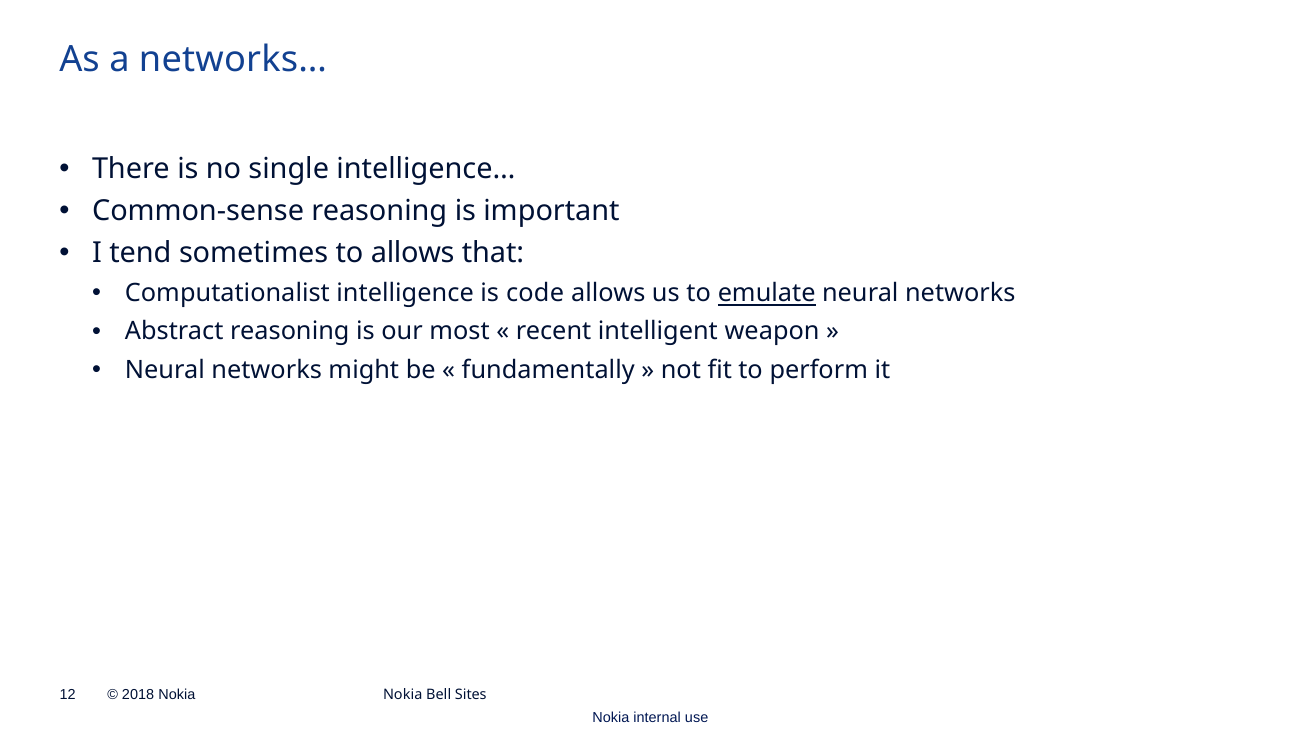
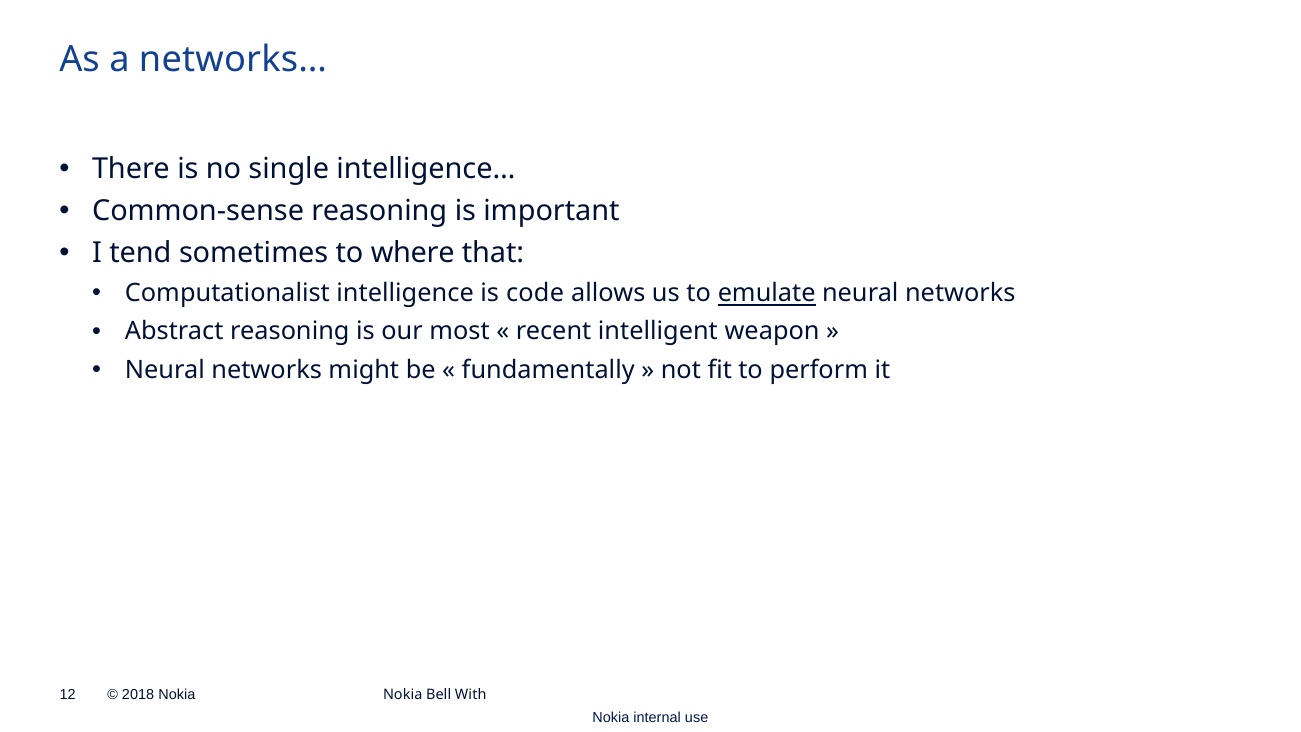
to allows: allows -> where (413, 253)
Sites: Sites -> With (471, 695)
